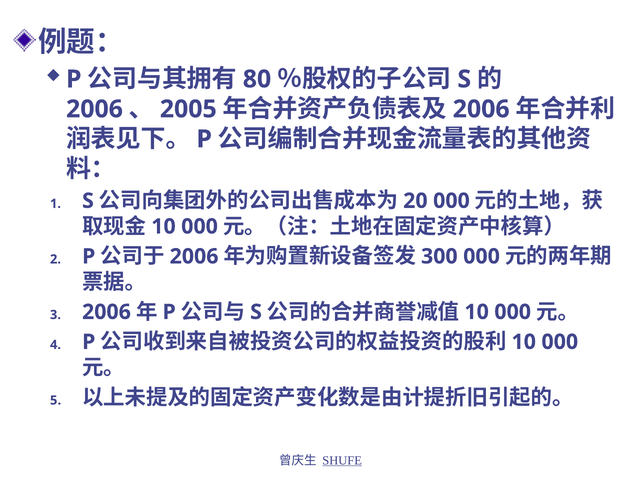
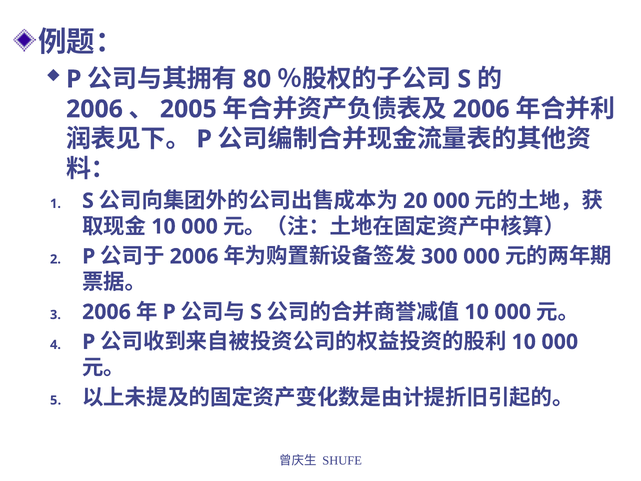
SHUFE underline: present -> none (342, 460)
